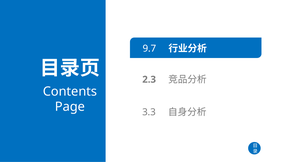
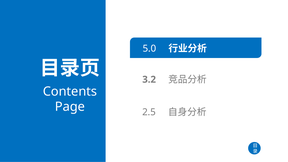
9.7: 9.7 -> 5.0 (149, 49)
2.3: 2.3 -> 3.2 (149, 80)
3.3: 3.3 -> 2.5 (149, 112)
